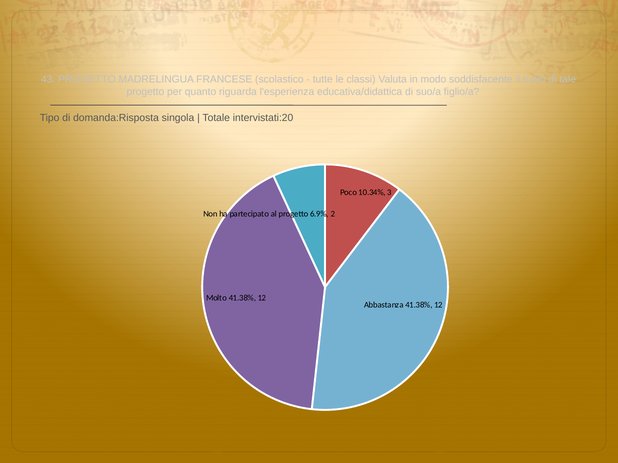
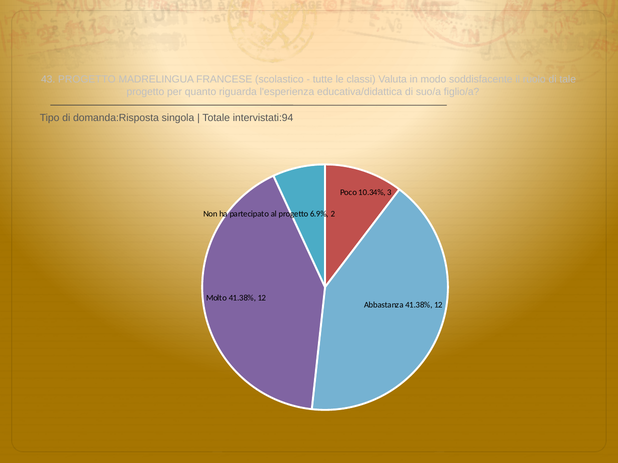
intervistati:20: intervistati:20 -> intervistati:94 (263, 118)
